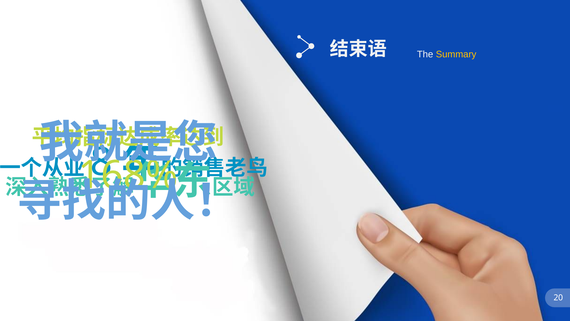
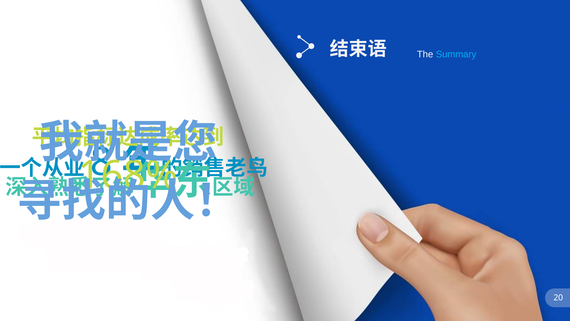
Summary colour: yellow -> light blue (456, 54)
